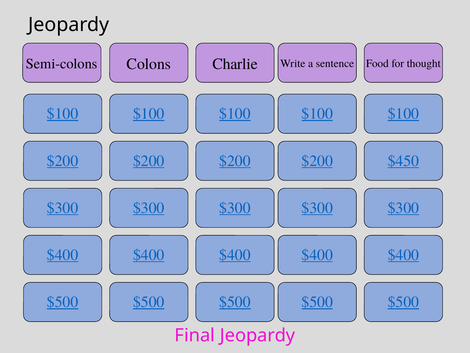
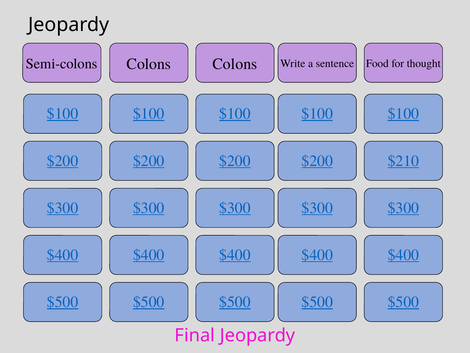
Colons Charlie: Charlie -> Colons (235, 64)
$450: $450 -> $210 (403, 161)
